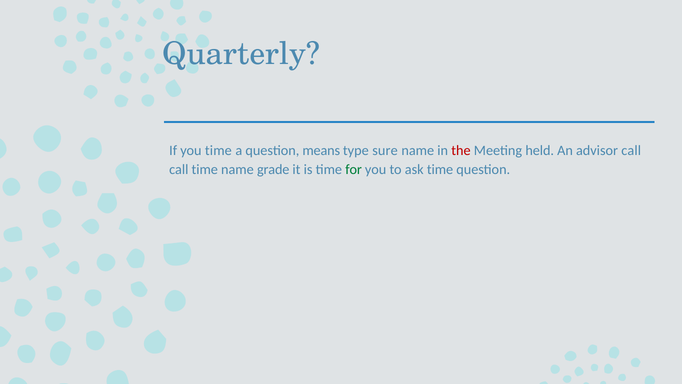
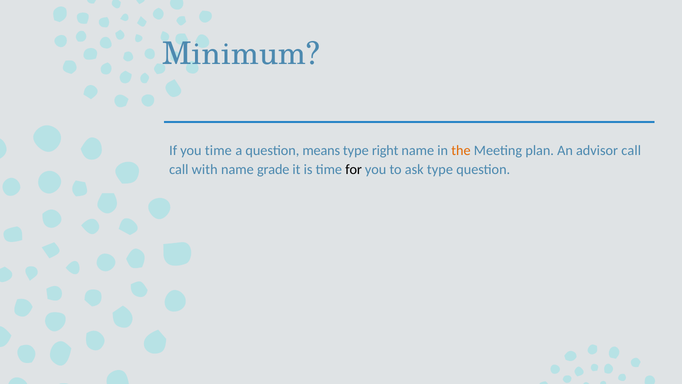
Quarterly: Quarterly -> Minimum (241, 54)
sure: sure -> right (385, 150)
the colour: red -> orange (461, 150)
held: held -> plan (540, 150)
call time: time -> with (205, 169)
for colour: green -> black (354, 169)
ask time: time -> type (440, 169)
